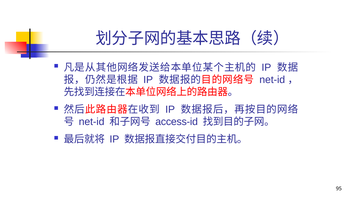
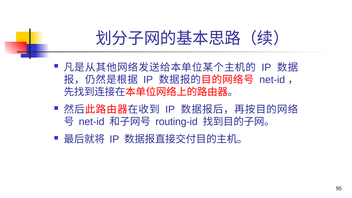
access-id: access-id -> routing-id (177, 122)
